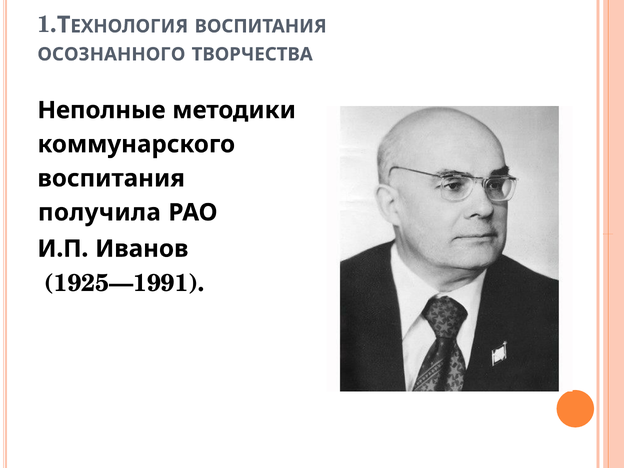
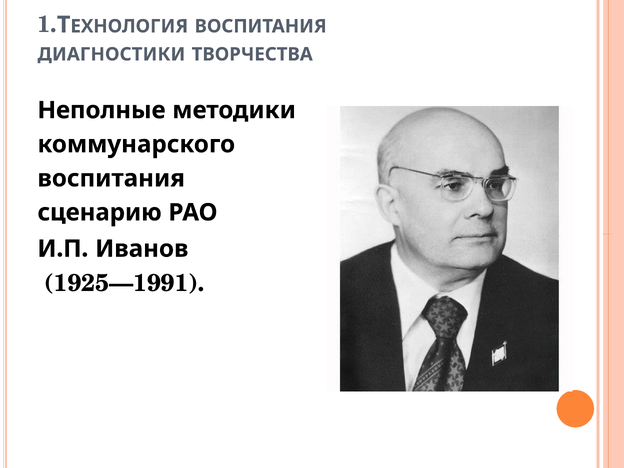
ОСОЗНАННОГО: ОСОЗНАННОГО -> ДИАГНОСТИКИ (111, 54)
получила: получила -> сценарию (100, 212)
